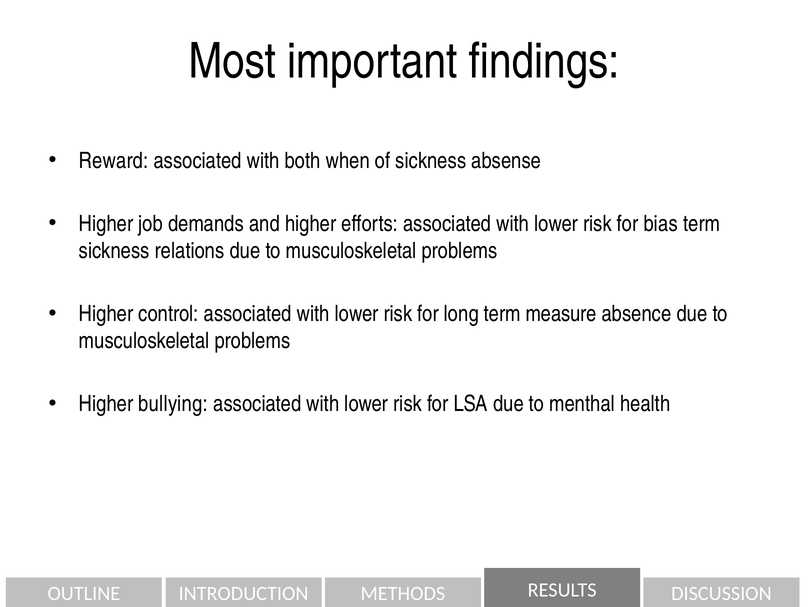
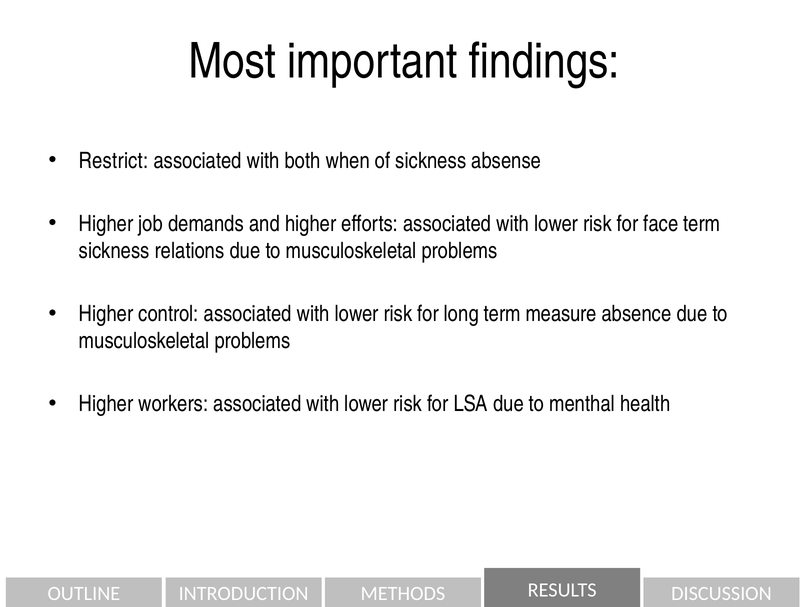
Reward: Reward -> Restrict (114, 161)
bias: bias -> face (661, 224)
bullying: bullying -> workers (173, 404)
